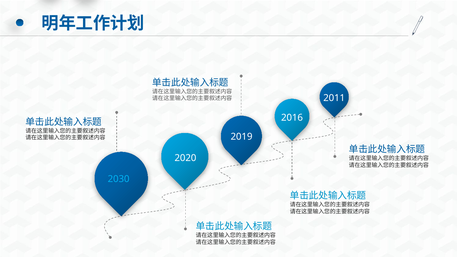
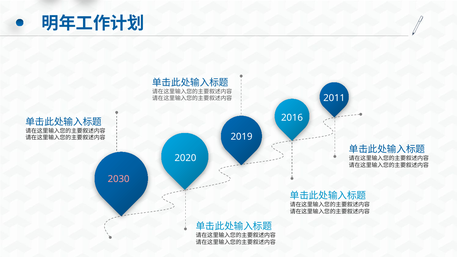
2030 colour: light blue -> pink (119, 179)
